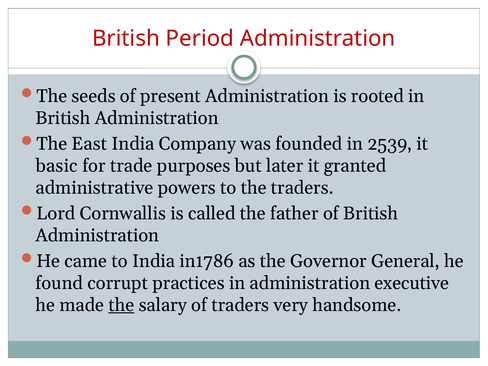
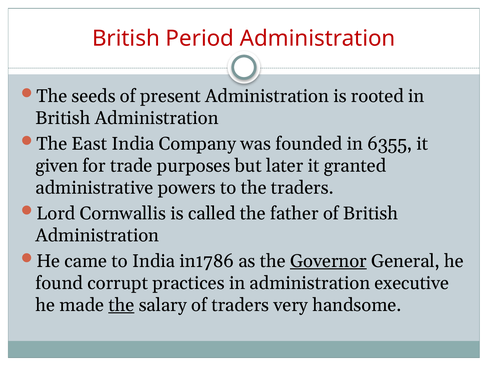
2539: 2539 -> 6355 (390, 144)
basic: basic -> given (57, 166)
Governor underline: none -> present (328, 261)
